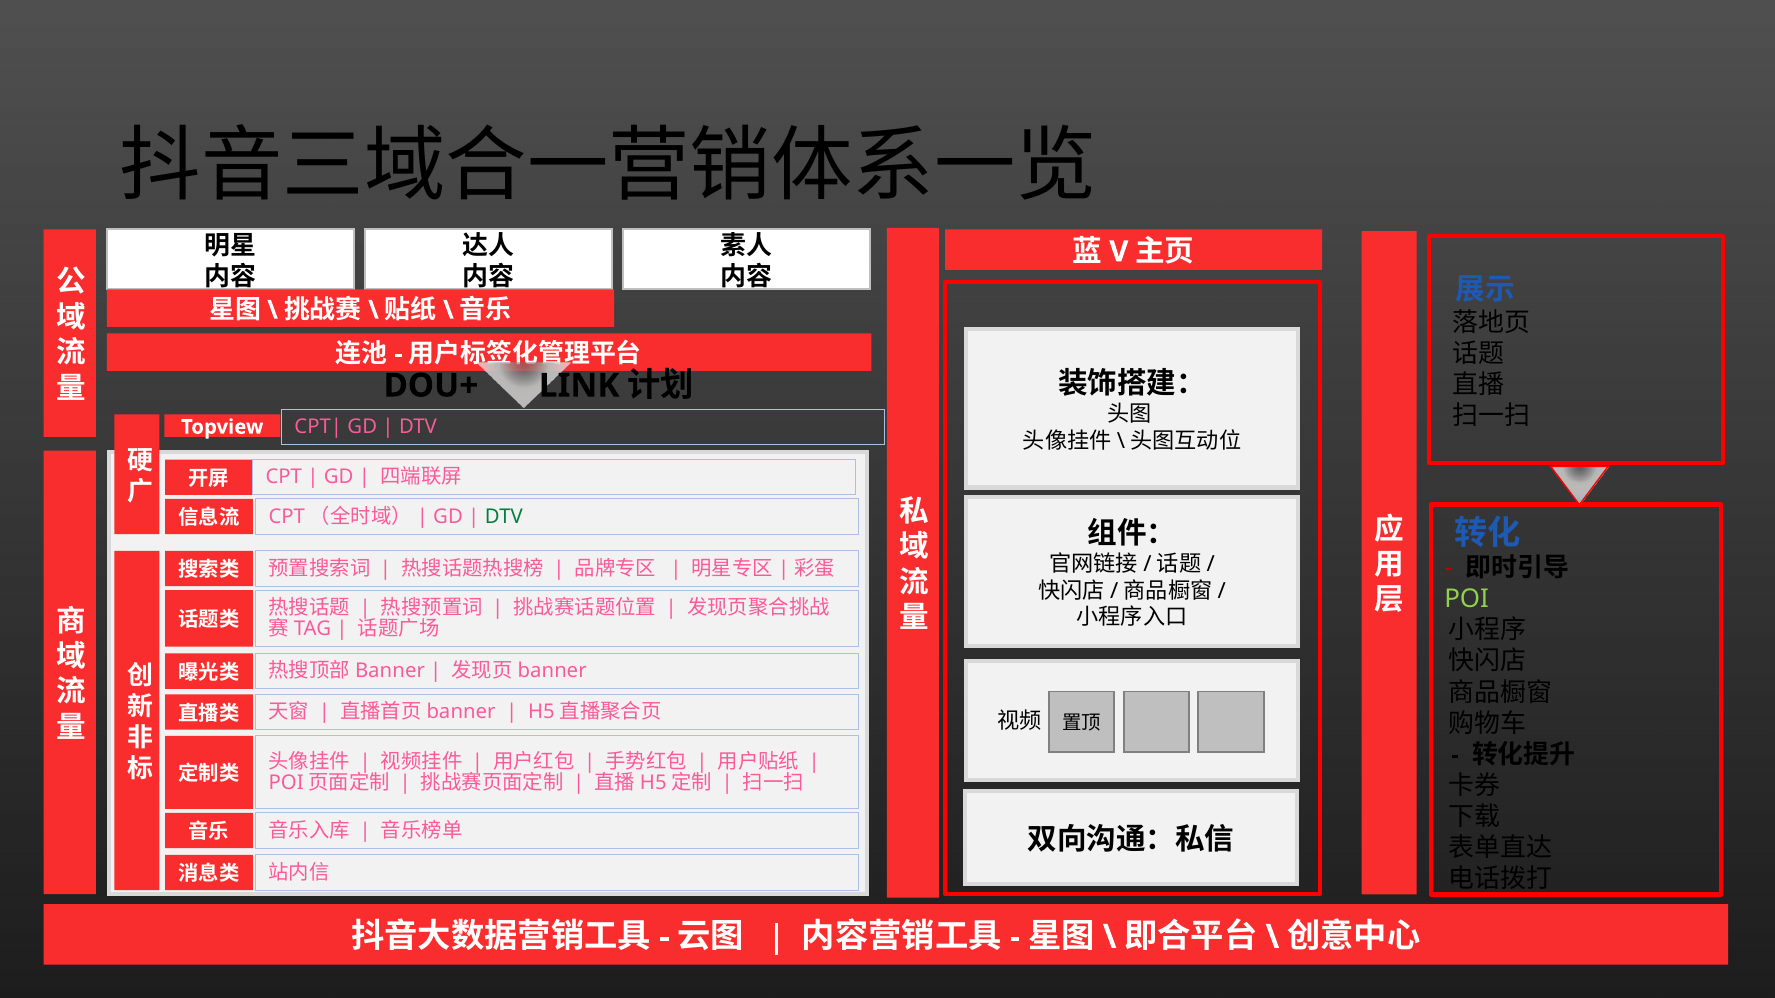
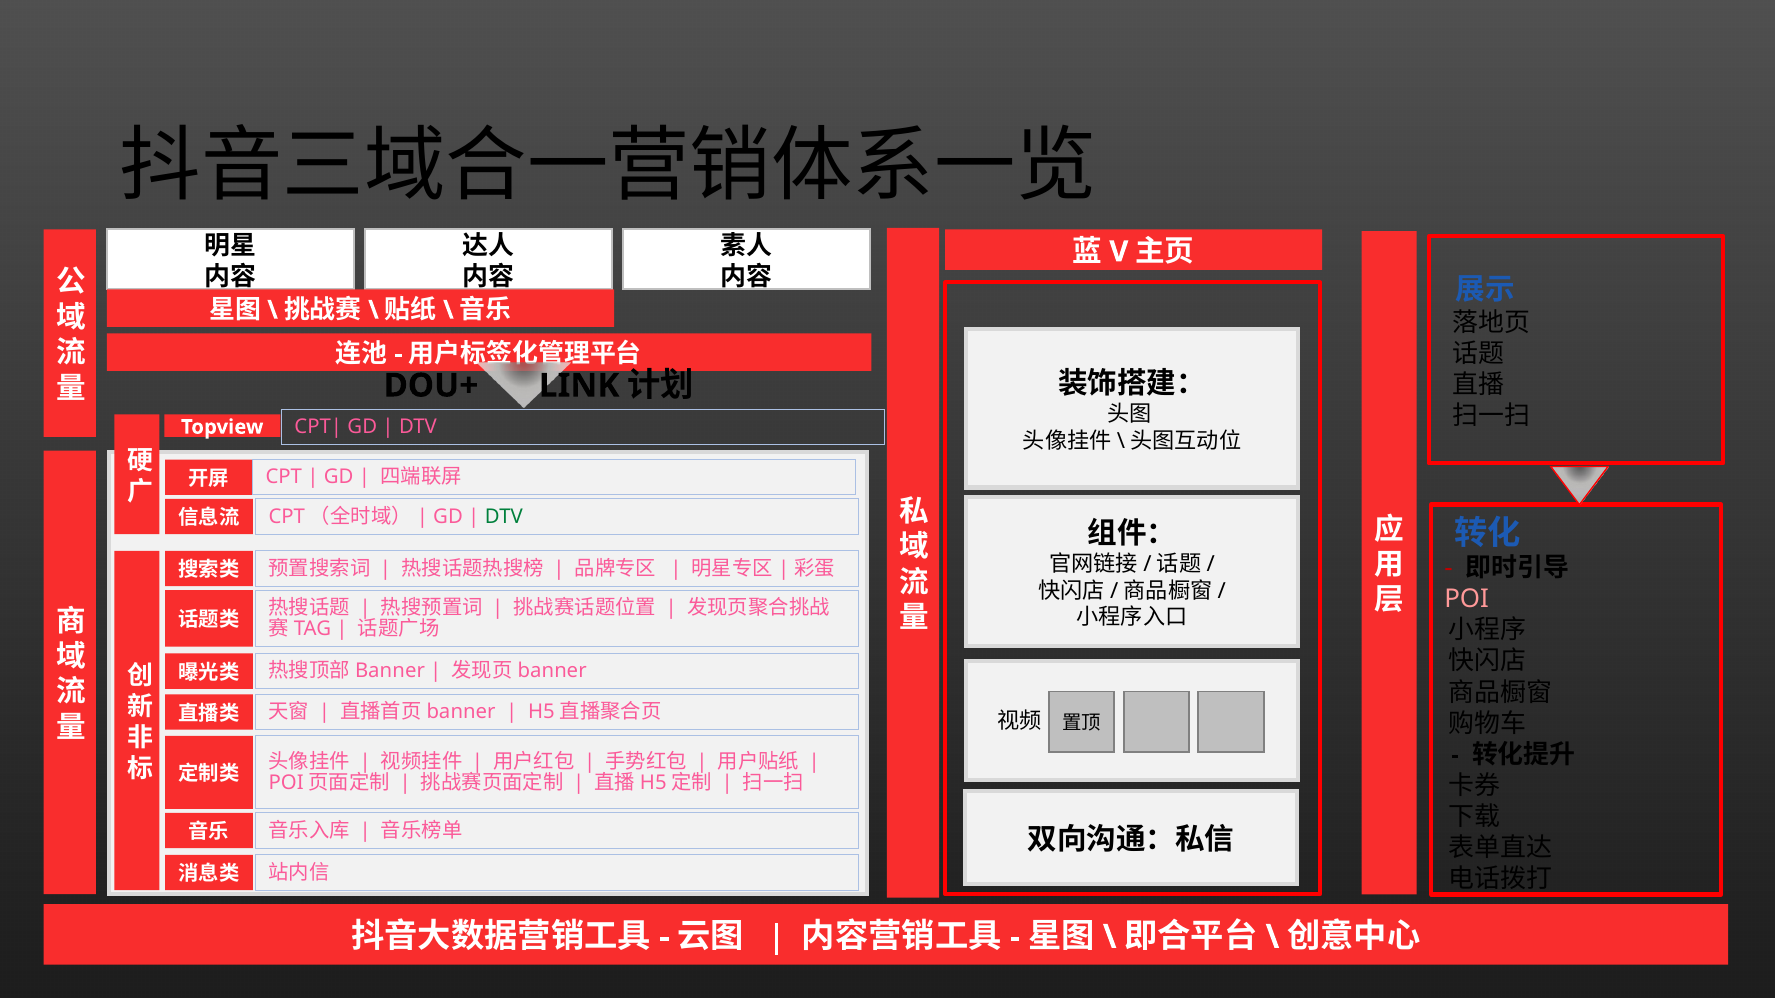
POI colour: light green -> pink (1467, 600)
